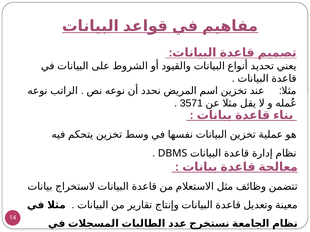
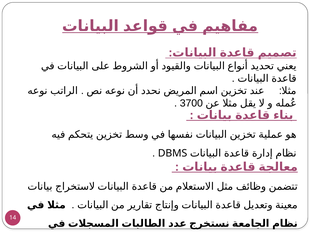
3571: 3571 -> 3700 (191, 103)
